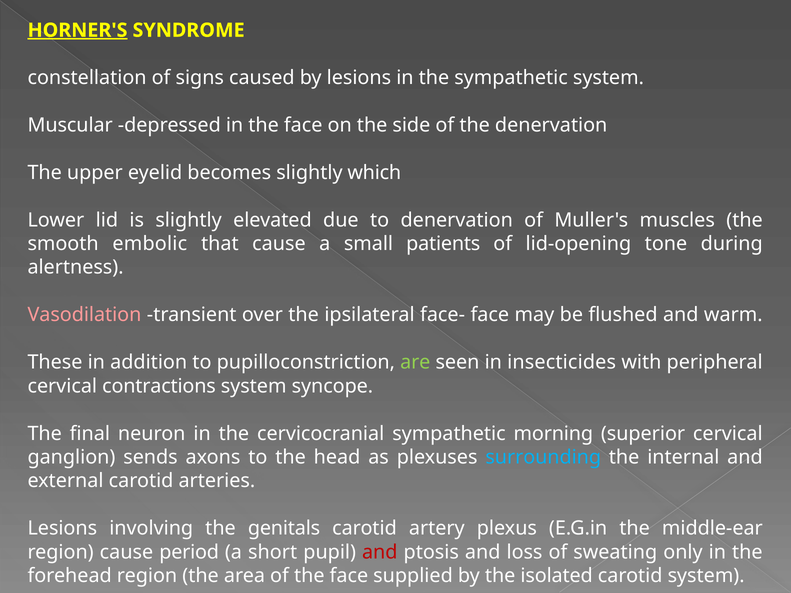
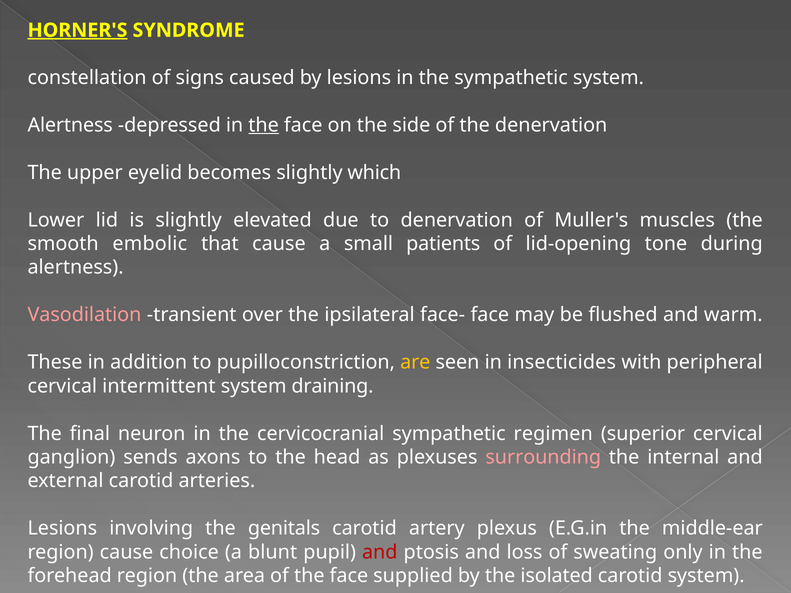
Muscular: Muscular -> Alertness (70, 125)
the underline: none -> present (264, 125)
are colour: light green -> yellow (415, 363)
contractions: contractions -> intermittent (159, 386)
syncope: syncope -> draining (332, 386)
morning: morning -> regimen (553, 434)
surrounding colour: light blue -> pink (543, 457)
period: period -> choice (189, 552)
short: short -> blunt (273, 552)
